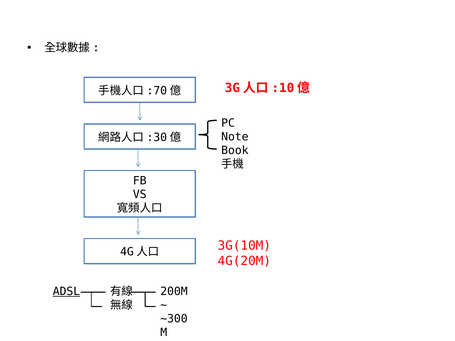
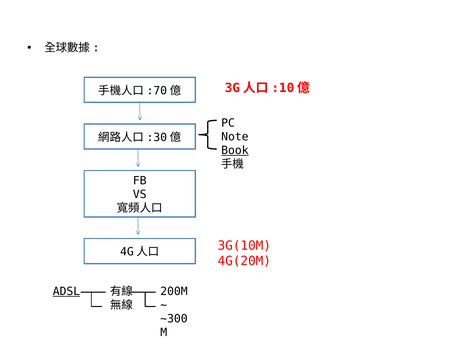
Book underline: none -> present (235, 150)
